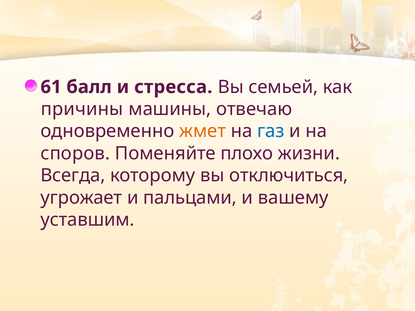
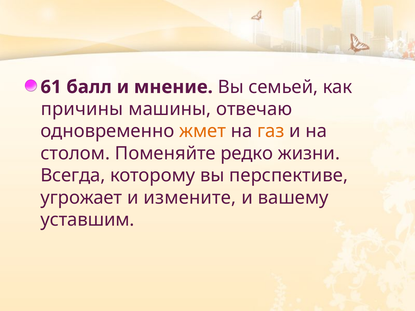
стресса: стресса -> мнение (173, 87)
газ colour: blue -> orange (271, 131)
споров: споров -> столом (75, 153)
плохо: плохо -> редко (247, 153)
отключиться: отключиться -> перспективе (289, 176)
пальцами: пальцами -> измените (190, 198)
